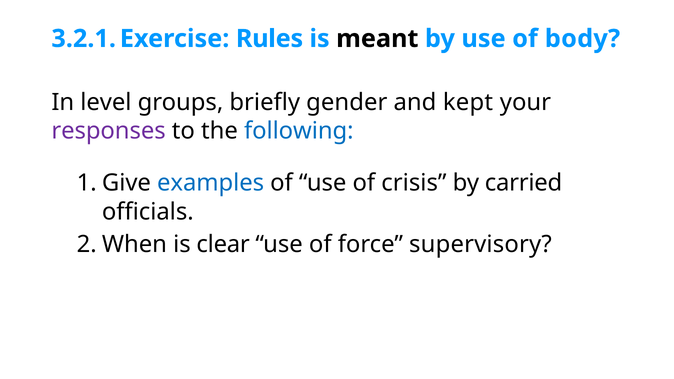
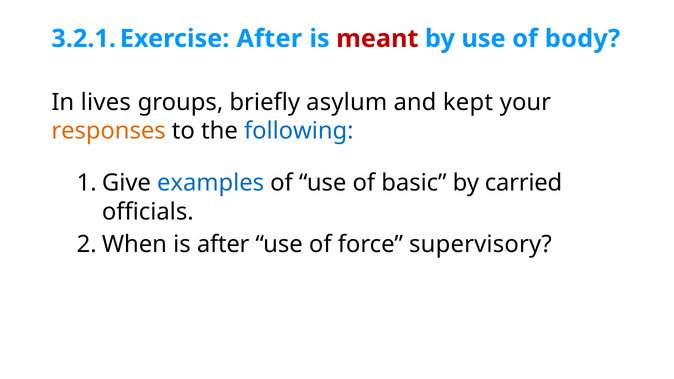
Rules: Rules -> After (269, 39)
meant colour: black -> red (377, 39)
level: level -> lives (106, 102)
gender: gender -> asylum (347, 102)
responses colour: purple -> orange (109, 131)
crisis: crisis -> basic (414, 183)
is clear: clear -> after (223, 245)
